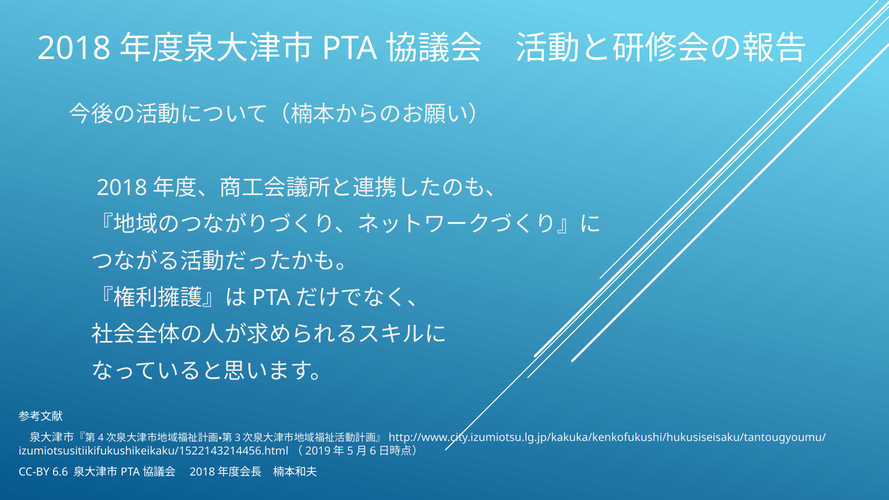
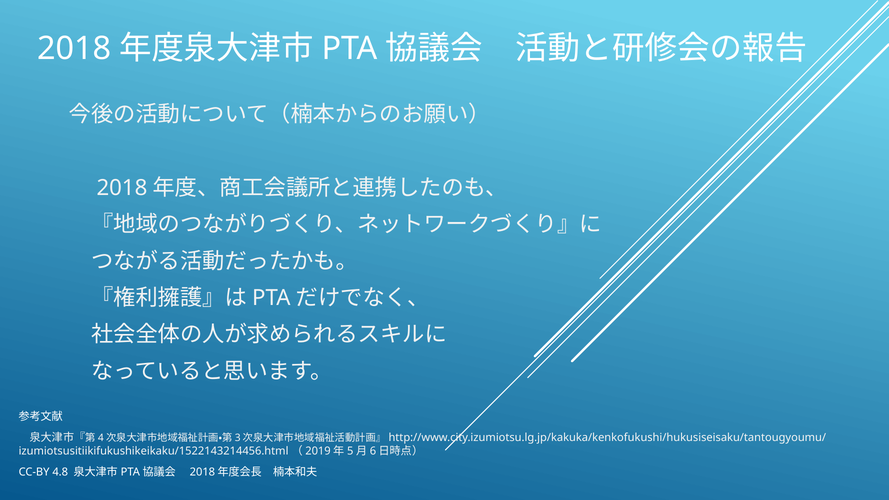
6.6: 6.6 -> 4.8 (60, 472)
